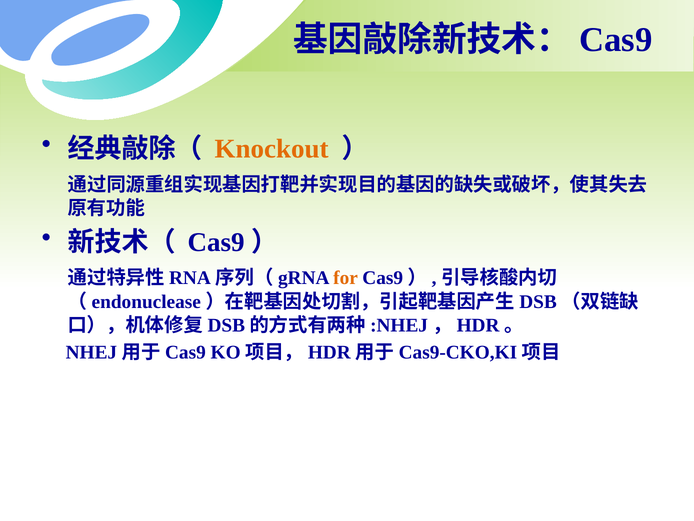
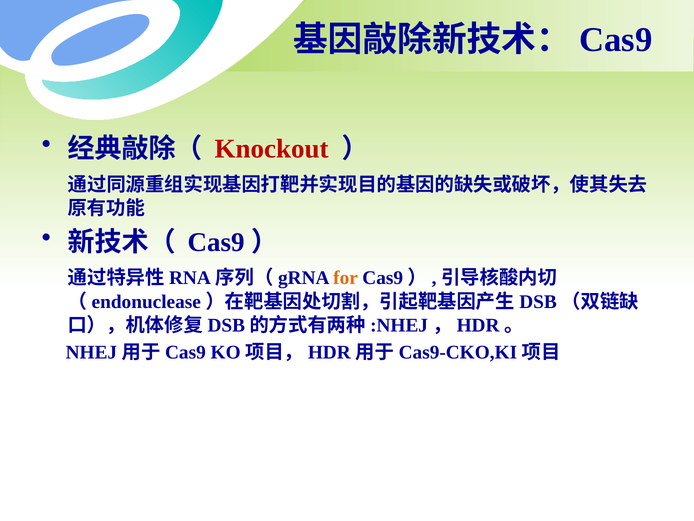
Knockout colour: orange -> red (272, 149)
